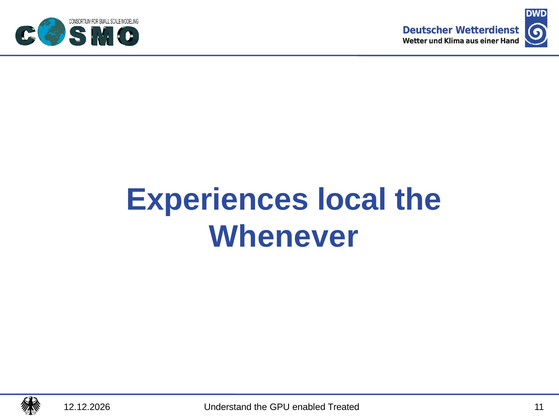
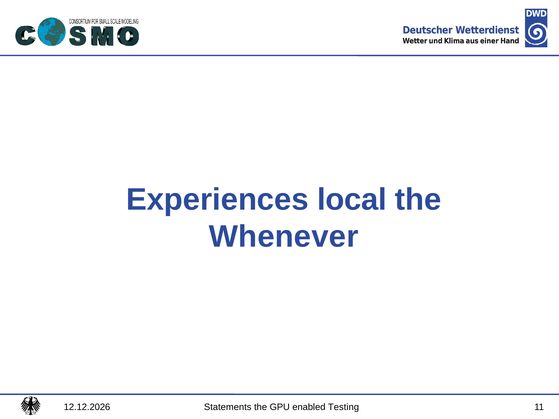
Understand: Understand -> Statements (228, 407)
Treated: Treated -> Testing (344, 407)
